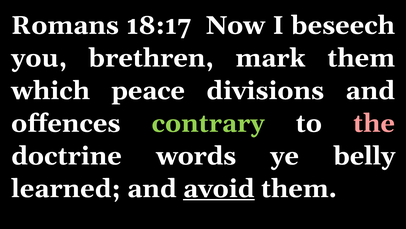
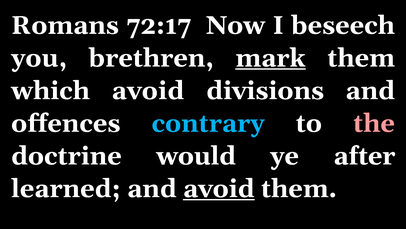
18:17: 18:17 -> 72:17 (159, 25)
mark underline: none -> present (271, 58)
which peace: peace -> avoid (148, 91)
contrary colour: light green -> light blue (208, 123)
words: words -> would (196, 156)
belly: belly -> after (364, 156)
